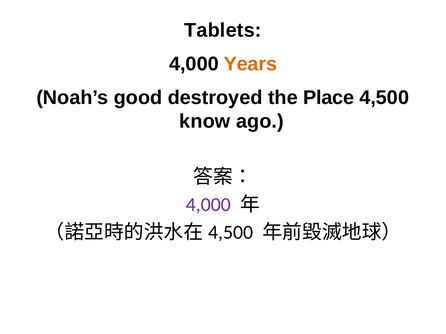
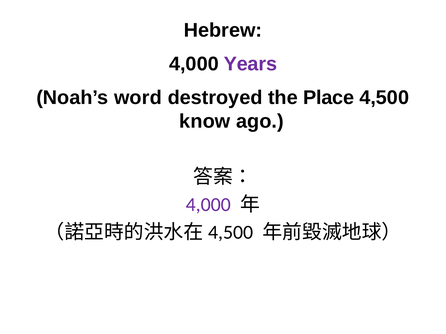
Tablets: Tablets -> Hebrew (223, 30)
Years colour: orange -> purple (250, 64)
good: good -> word (138, 98)
